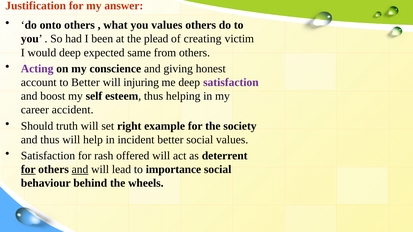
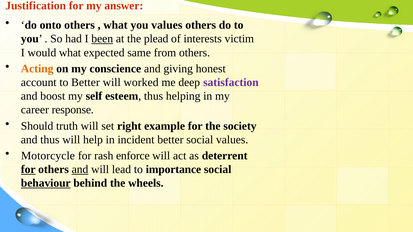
been underline: none -> present (102, 39)
creating: creating -> interests (203, 39)
would deep: deep -> what (70, 53)
Acting colour: purple -> orange (37, 69)
injuring: injuring -> worked (141, 82)
accident: accident -> response (73, 110)
Satisfaction: Satisfaction -> Motorcycle (48, 156)
offered: offered -> enforce (133, 156)
behaviour underline: none -> present (46, 183)
